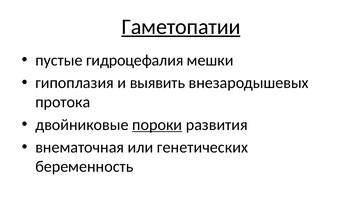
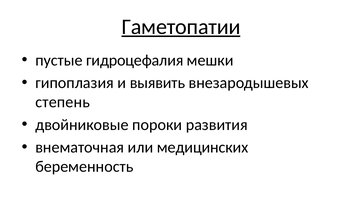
протока: протока -> степень (63, 102)
пороки underline: present -> none (157, 124)
генетических: генетических -> медицинских (203, 147)
